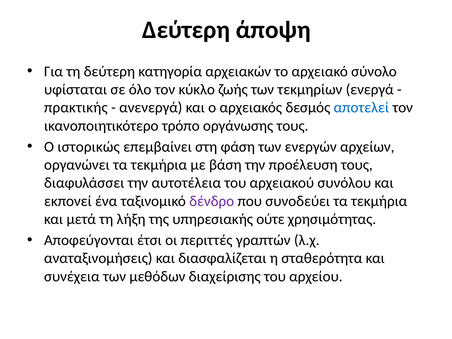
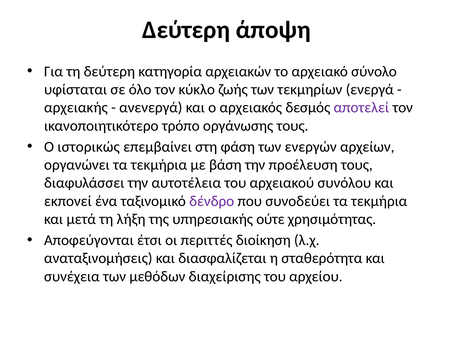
πρακτικής: πρακτικής -> αρχειακής (76, 108)
αποτελεί colour: blue -> purple (361, 108)
γραπτών: γραπτών -> διοίκηση (263, 240)
